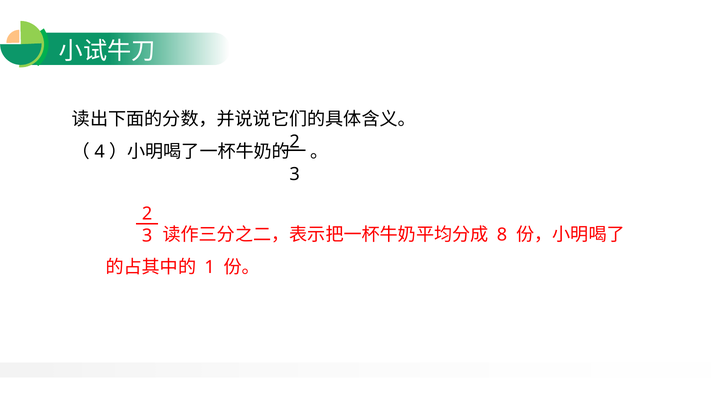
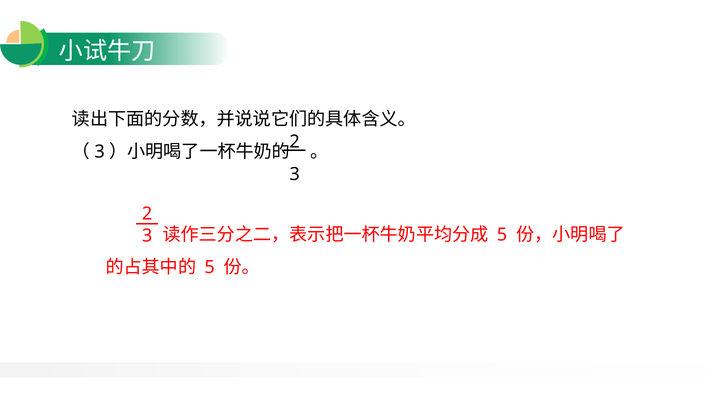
4: 4 -> 3 (100, 152)
8: 8 -> 5 (502, 235)
1: 1 -> 5 (210, 267)
